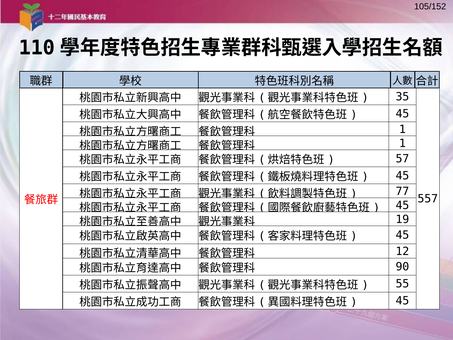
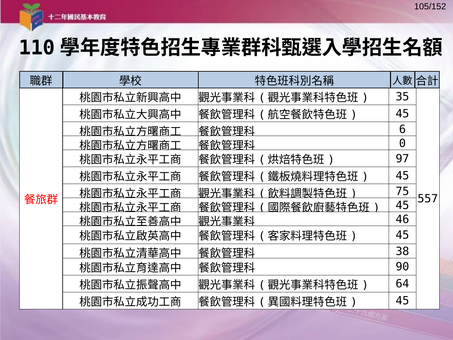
1: 1 -> 6 (402, 129)
1: 1 -> 0 (402, 143)
57: 57 -> 97 (402, 159)
77: 77 -> 75 (402, 191)
19: 19 -> 46 (402, 219)
12: 12 -> 38 (402, 251)
55: 55 -> 64 (402, 284)
